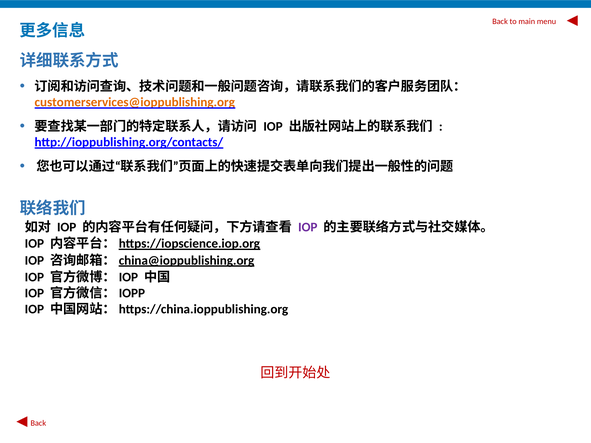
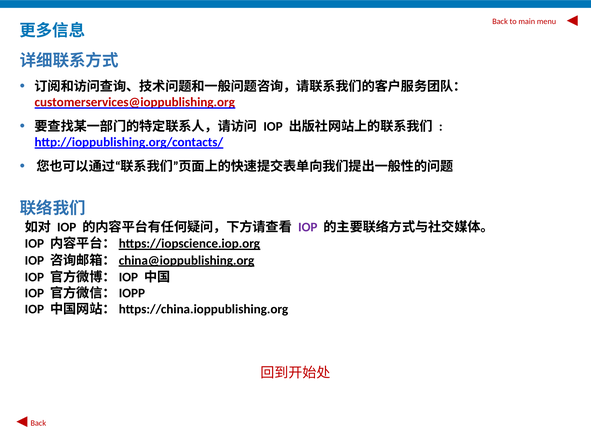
customerservices@ioppublishing.org colour: orange -> red (135, 102)
